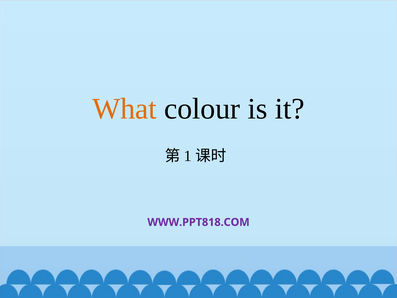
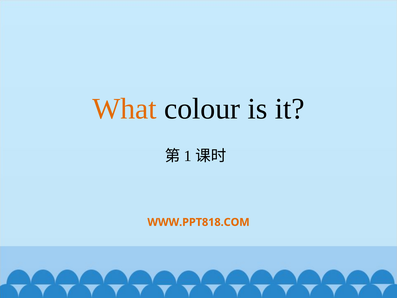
WWW.PPT818.COM colour: purple -> orange (199, 222)
